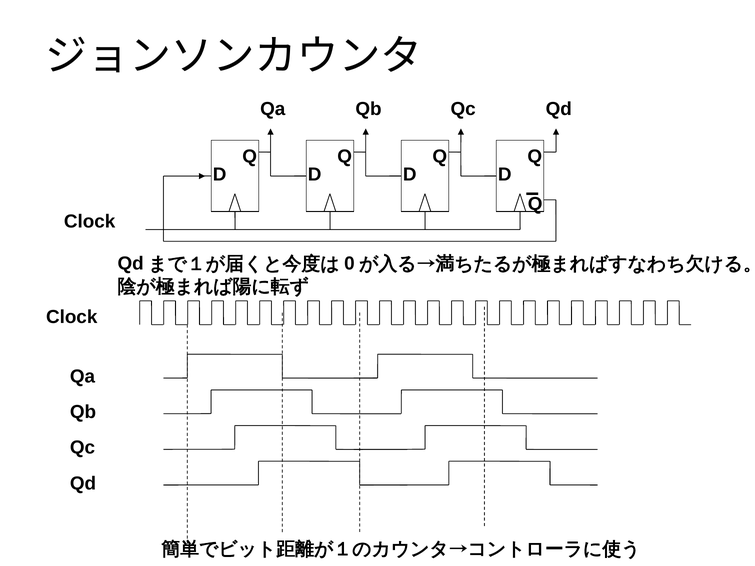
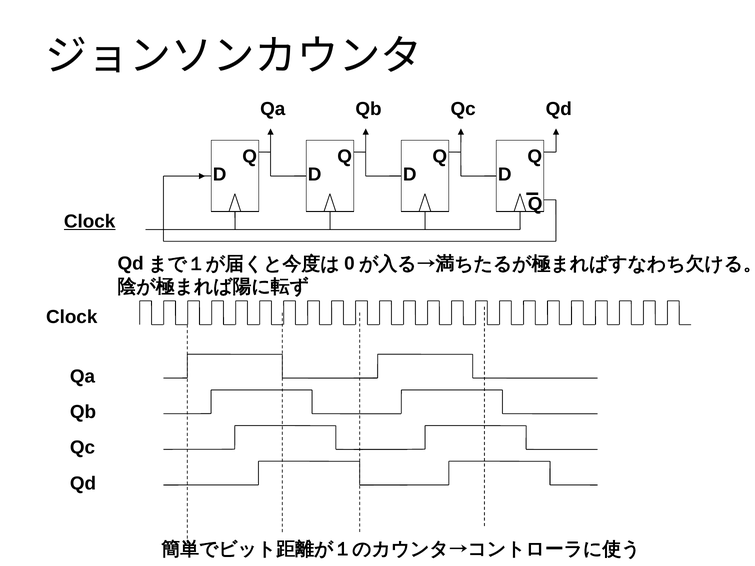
Clock underline: none -> present (90, 222)
